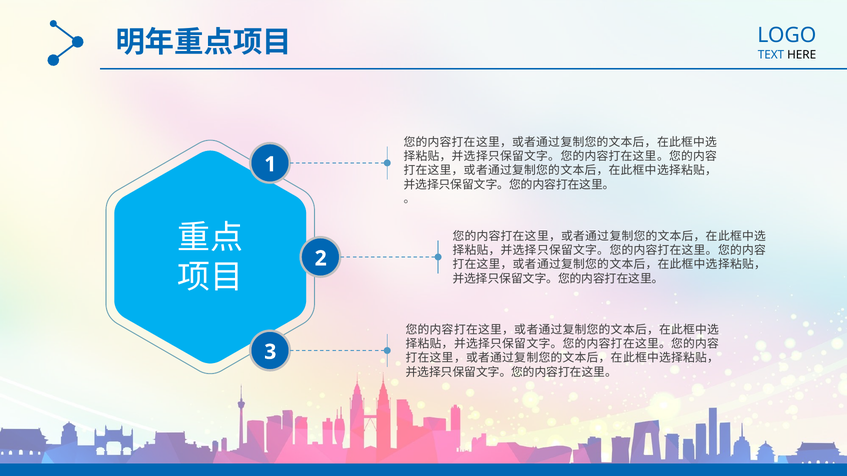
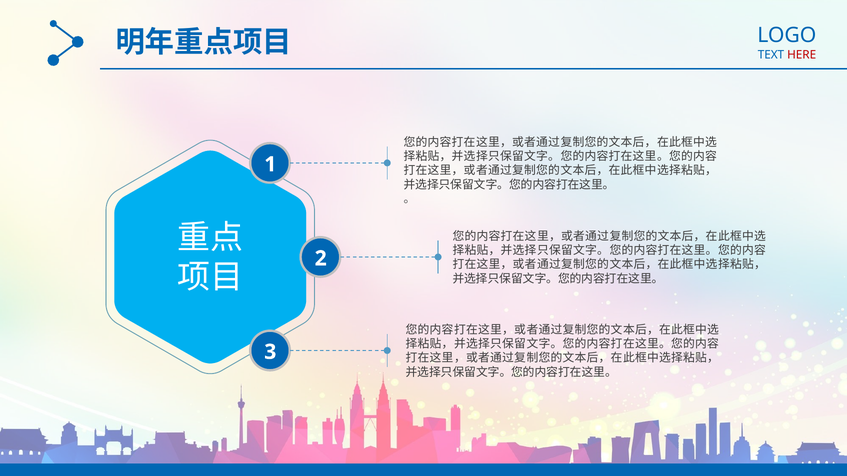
HERE colour: black -> red (802, 55)
